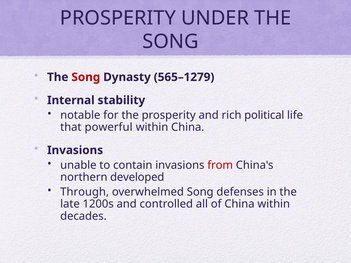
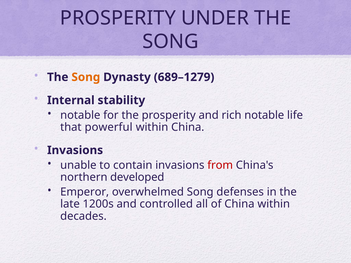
Song colour: red -> orange (86, 77)
565–1279: 565–1279 -> 689–1279 (184, 77)
rich political: political -> notable (264, 115)
Through: Through -> Emperor (85, 192)
